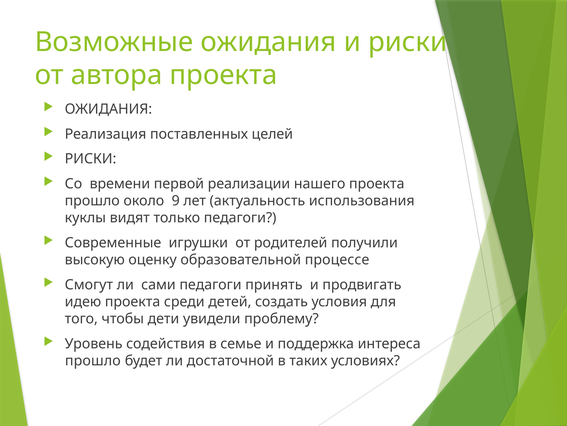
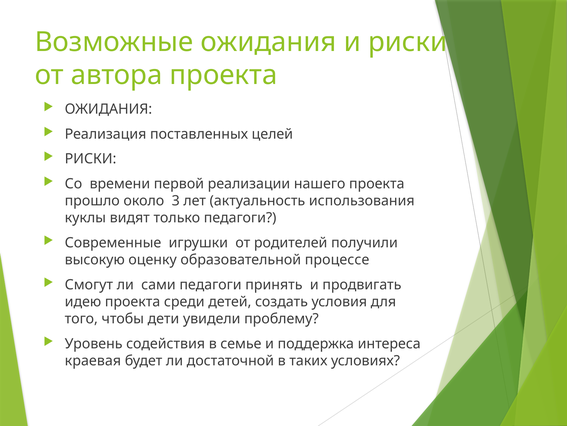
9: 9 -> 3 (176, 201)
прошло: прошло -> краевая (93, 360)
